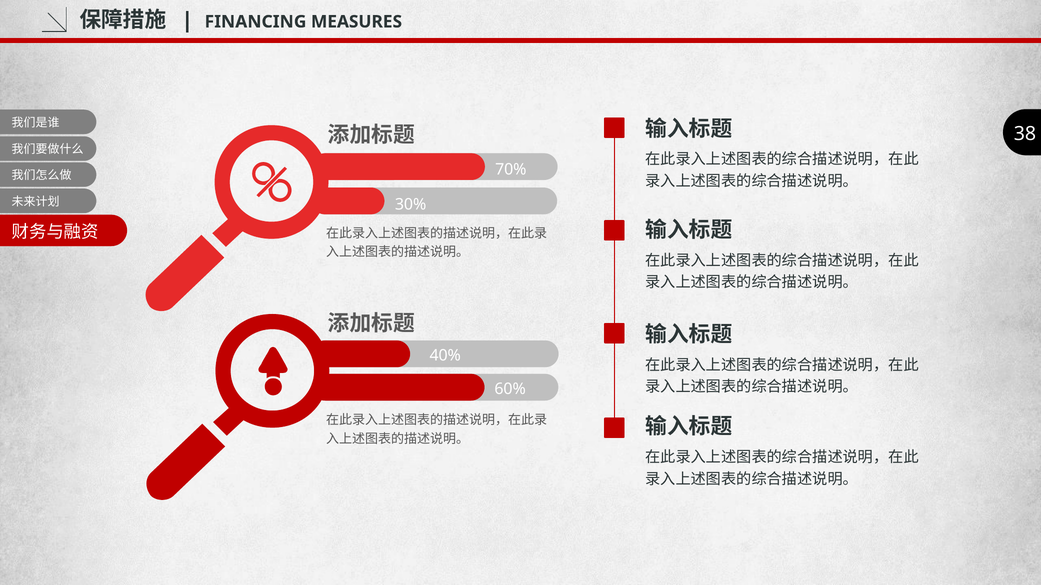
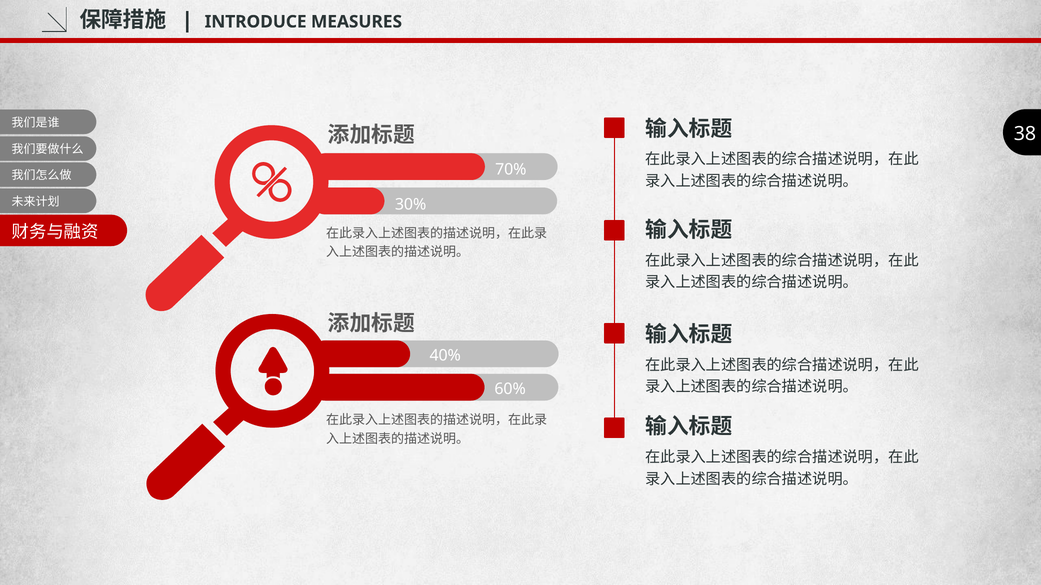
FINANCING: FINANCING -> INTRODUCE (256, 22)
